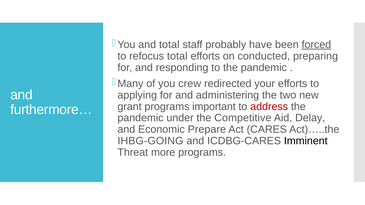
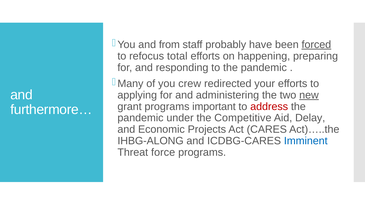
and total: total -> from (169, 45)
conducted: conducted -> happening (264, 56)
new underline: none -> present (309, 95)
Prepare: Prepare -> Projects (207, 130)
IHBG-GOING: IHBG-GOING -> IHBG-ALONG (151, 141)
Imminent colour: black -> blue (306, 141)
more: more -> force (163, 153)
